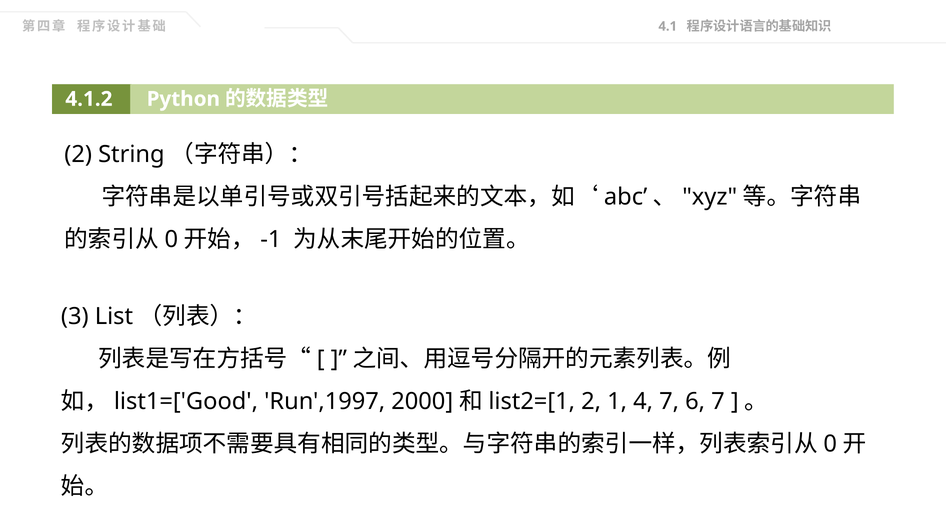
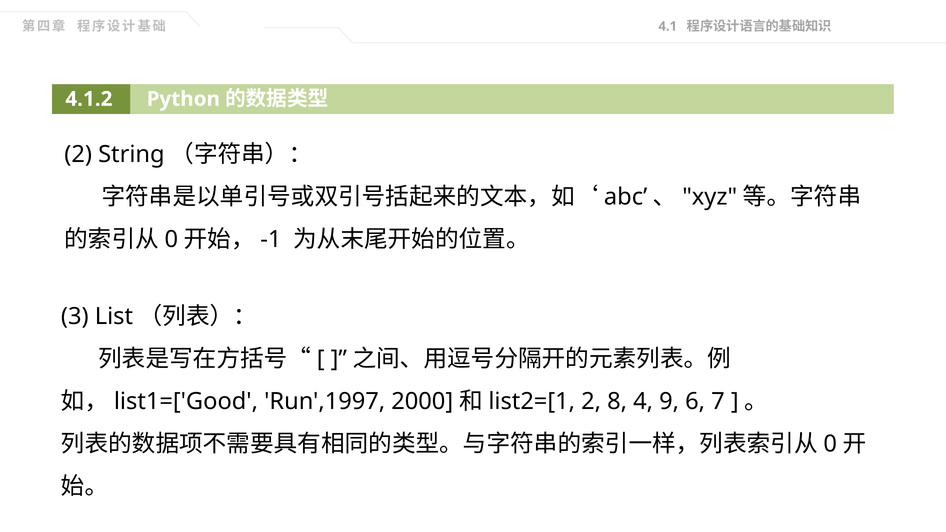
1: 1 -> 8 (617, 401)
4 7: 7 -> 9 (669, 401)
